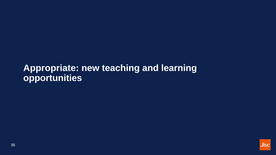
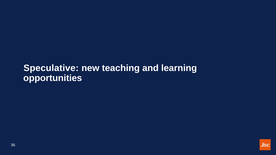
Appropriate: Appropriate -> Speculative (51, 68)
